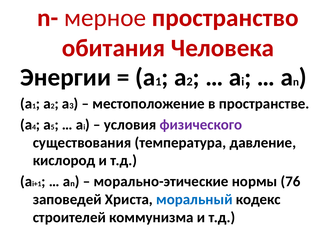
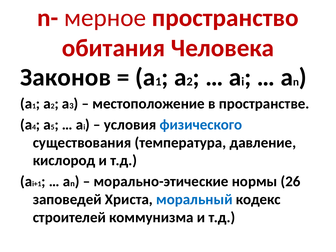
Энергии: Энергии -> Законов (66, 77)
физического colour: purple -> blue (201, 125)
76: 76 -> 26 (291, 181)
